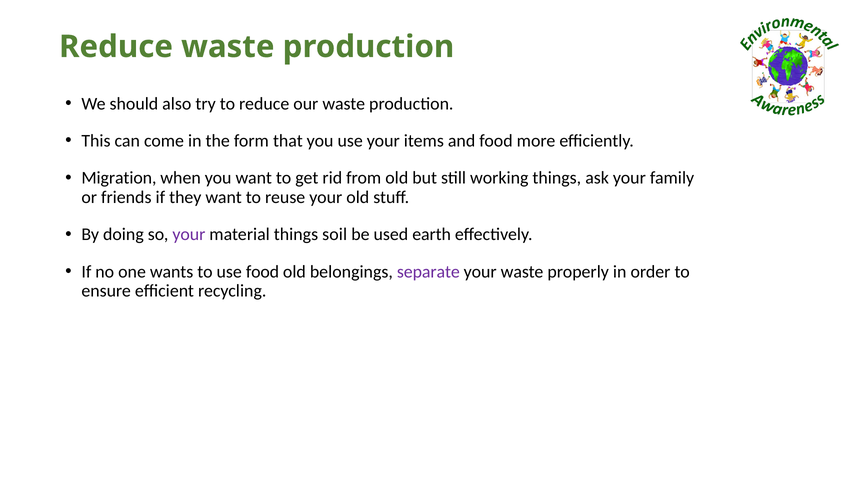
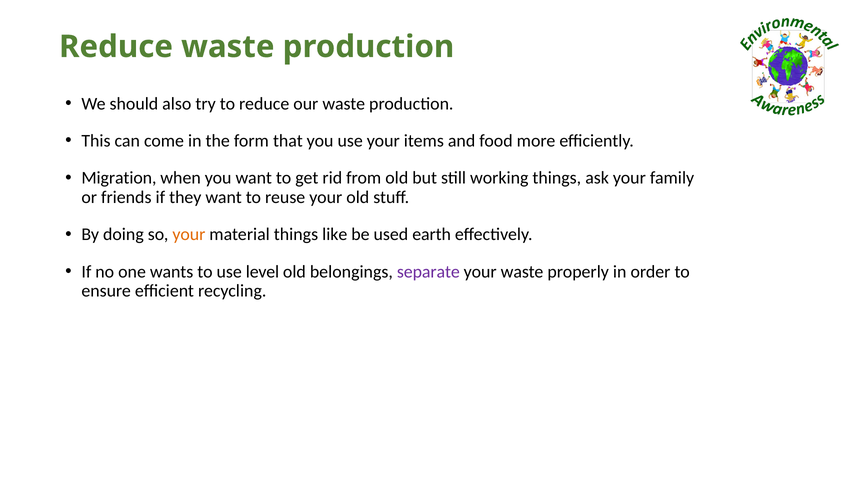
your colour: purple -> orange (189, 235)
soil: soil -> like (335, 235)
use food: food -> level (263, 272)
